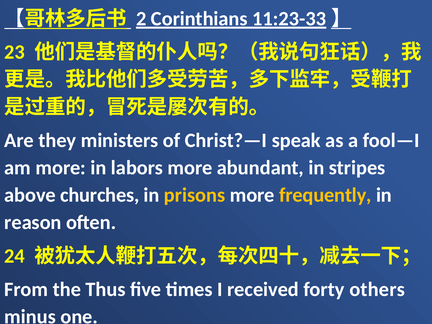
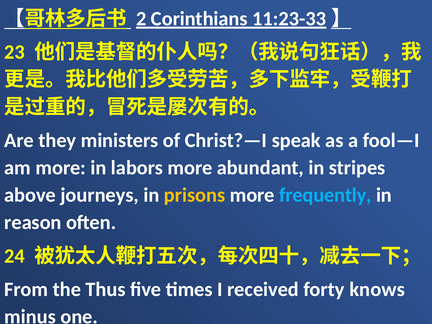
churches: churches -> journeys (100, 195)
frequently colour: yellow -> light blue (325, 195)
others: others -> knows (377, 289)
